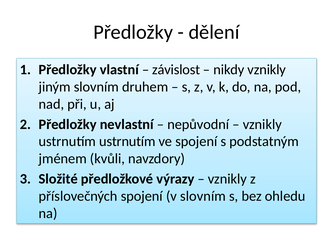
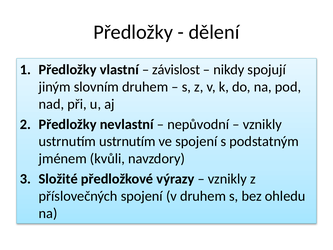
nikdy vznikly: vznikly -> spojují (267, 70)
v slovním: slovním -> druhem (203, 196)
